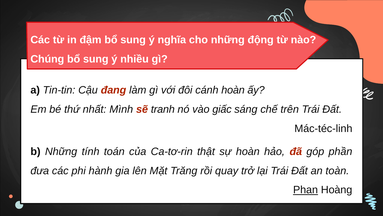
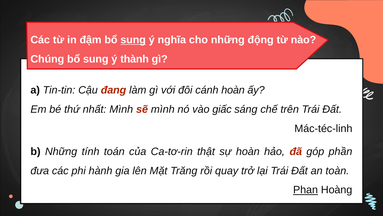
sung underline: none -> present (133, 40)
nhiều: nhiều -> thành (135, 59)
sẽ tranh: tranh -> mình (163, 109)
